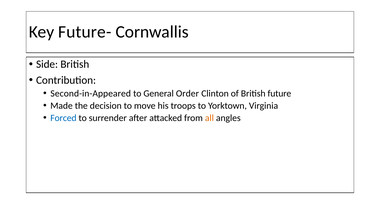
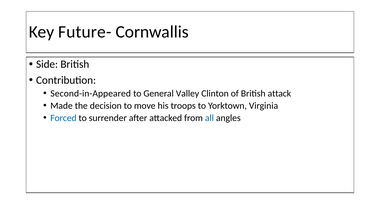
Order: Order -> Valley (188, 93)
future: future -> attack (279, 93)
all colour: orange -> blue (209, 118)
